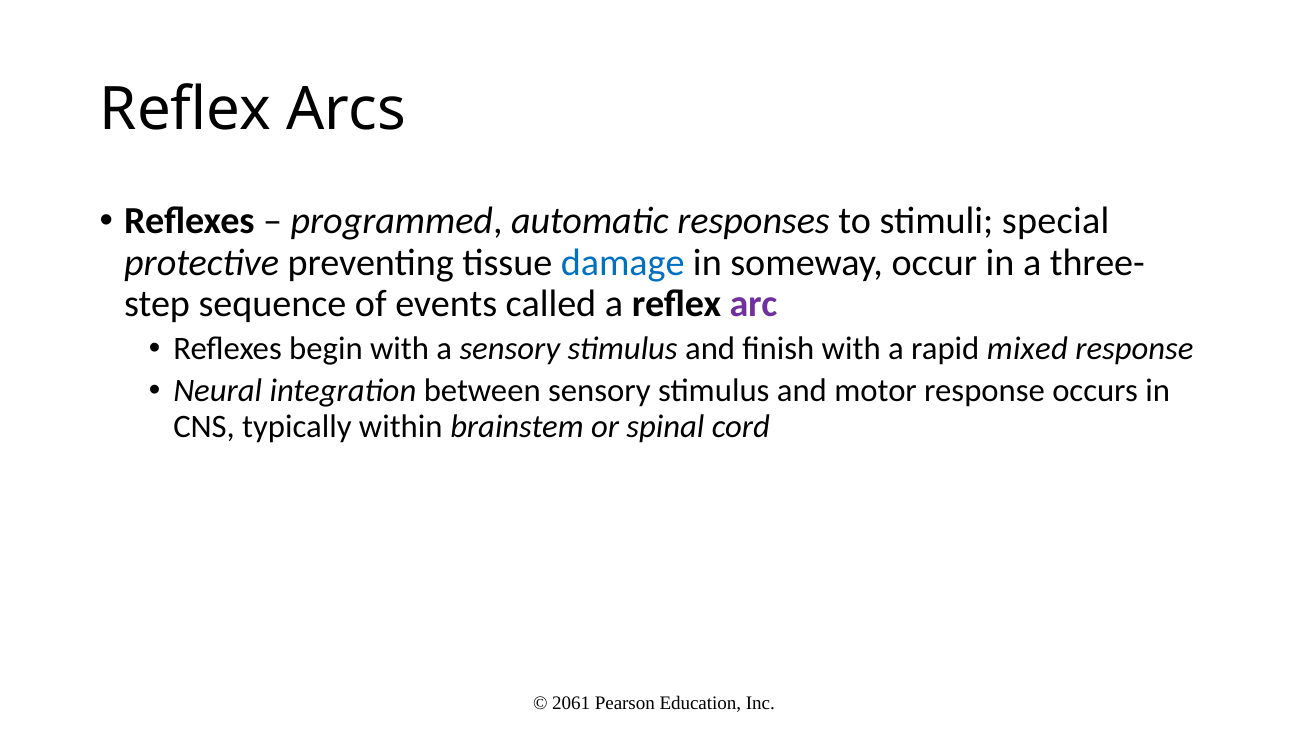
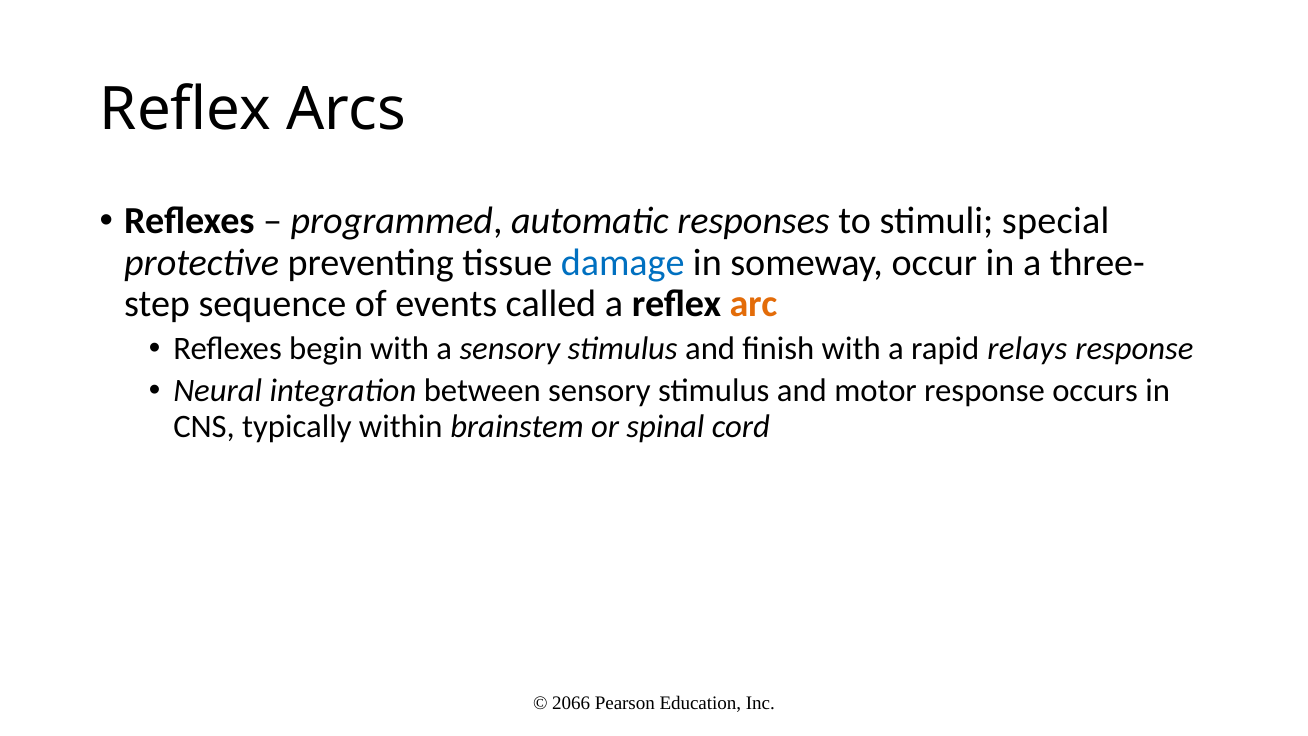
arc colour: purple -> orange (753, 304)
mixed: mixed -> relays (1027, 349)
2061: 2061 -> 2066 (571, 703)
